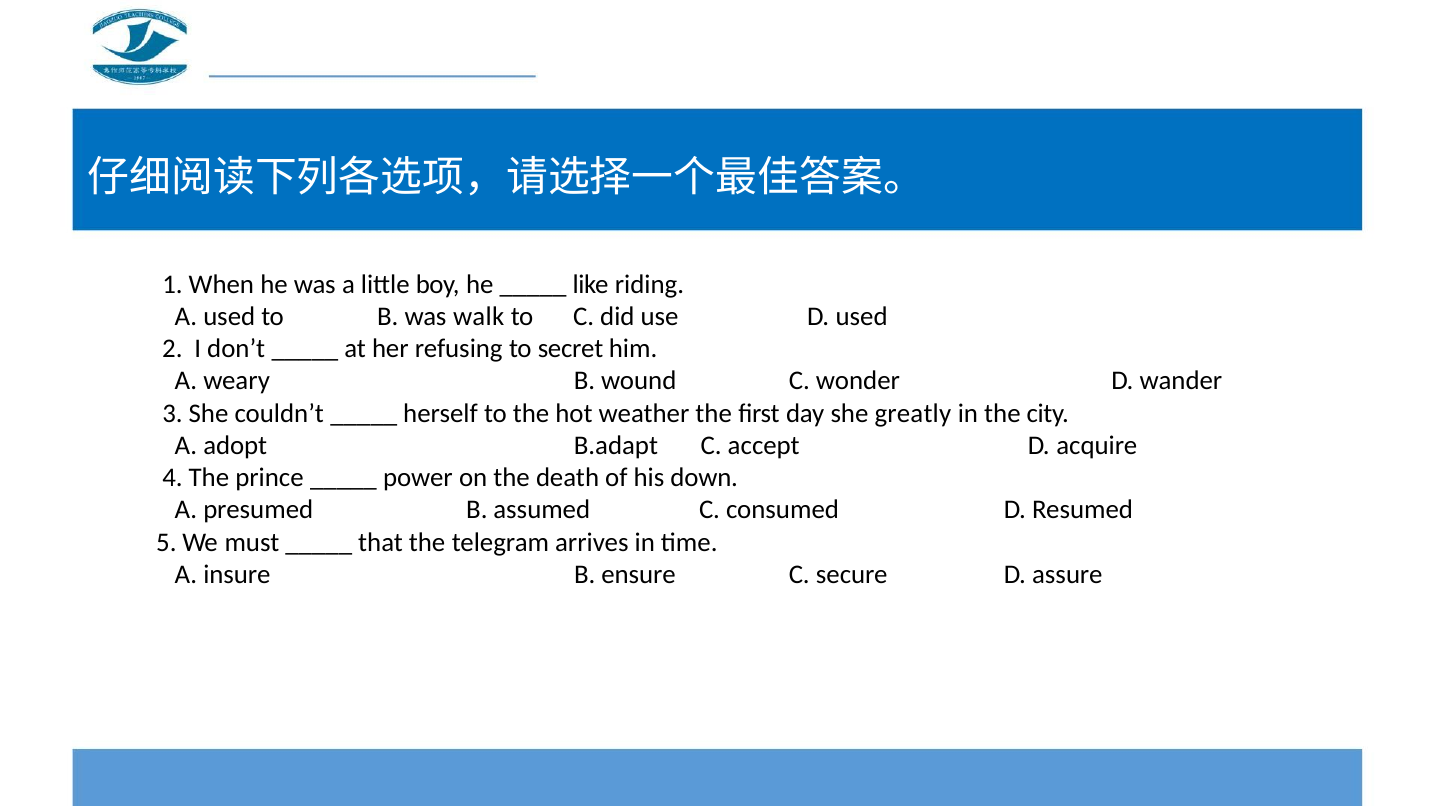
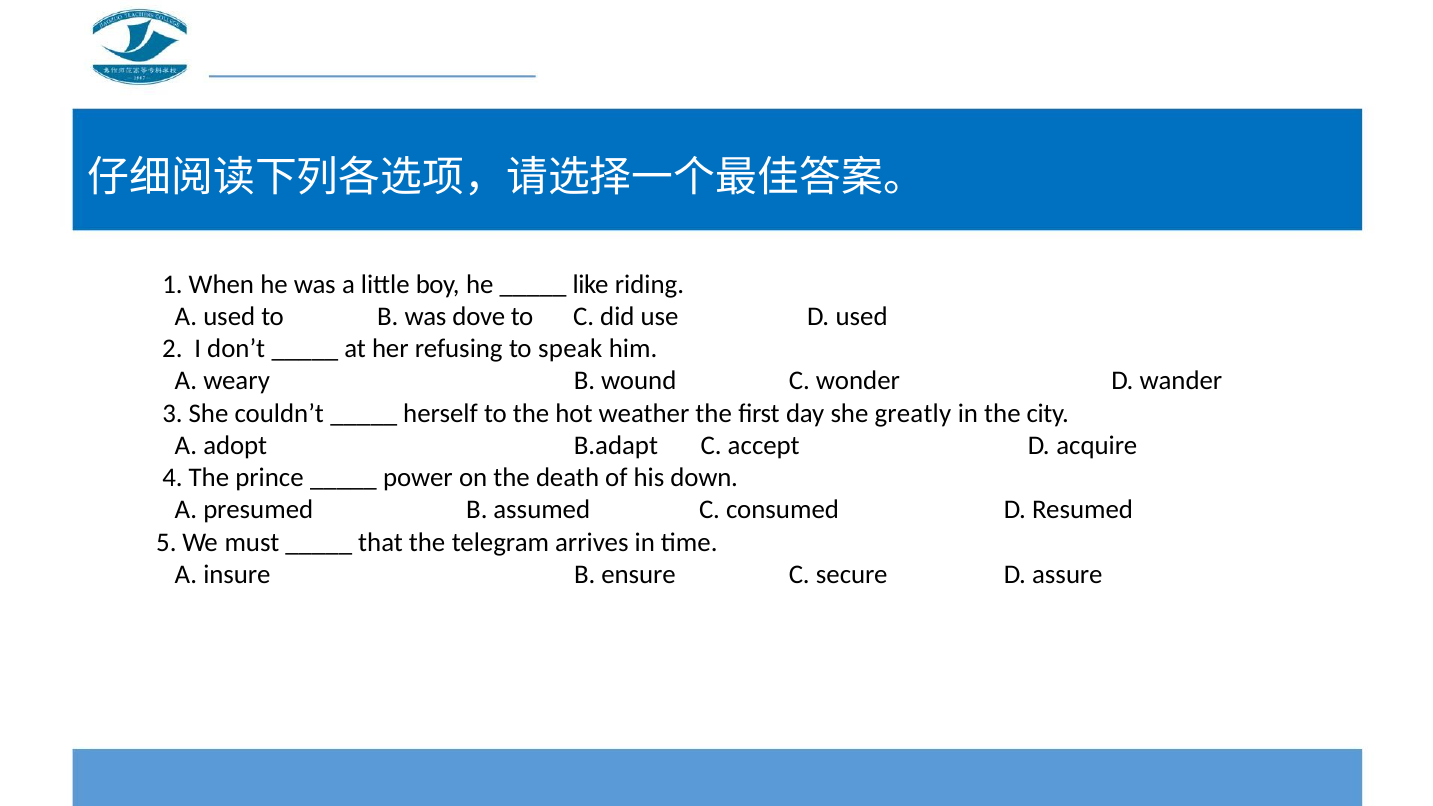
walk: walk -> dove (479, 316)
secret: secret -> speak (570, 349)
